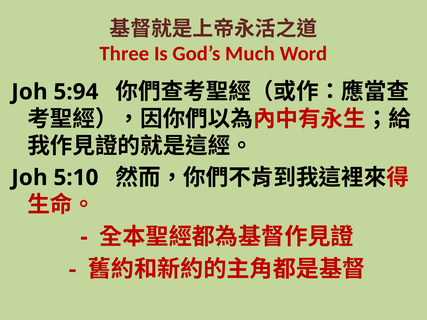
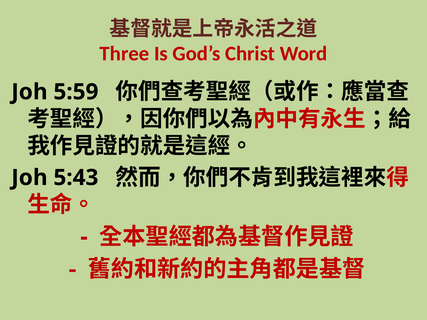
Much: Much -> Christ (250, 54)
5:94: 5:94 -> 5:59 (76, 92)
5:10: 5:10 -> 5:43 (76, 178)
